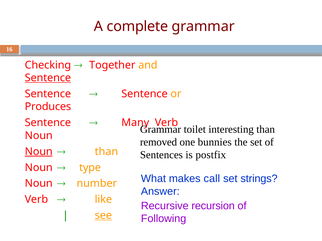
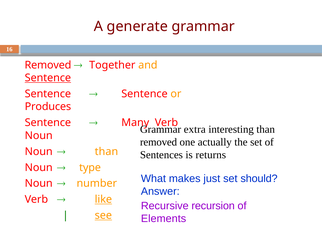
complete: complete -> generate (137, 26)
Checking: Checking -> Removed (48, 65)
toilet: toilet -> extra (195, 130)
bunnies: bunnies -> actually (215, 142)
Noun underline: present -> none (39, 152)
postfix: postfix -> returns (211, 155)
call: call -> just (212, 179)
strings: strings -> should (259, 179)
like underline: none -> present (103, 200)
Following: Following -> Elements (164, 219)
